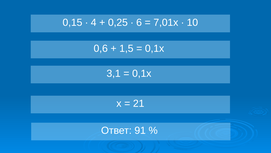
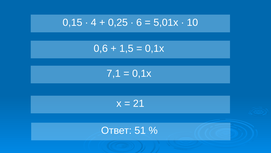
7,01х: 7,01х -> 5,01х (166, 22)
3,1: 3,1 -> 7,1 (114, 73)
91: 91 -> 51 (140, 130)
